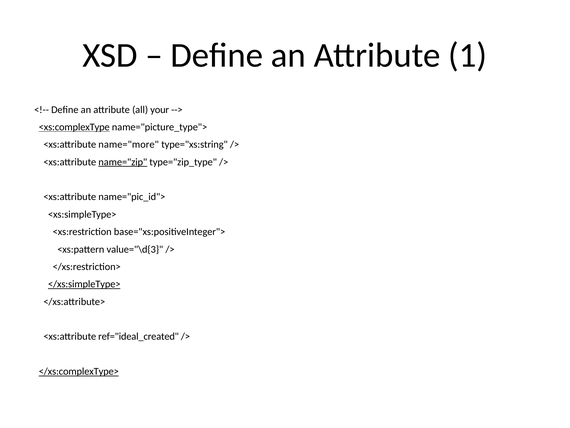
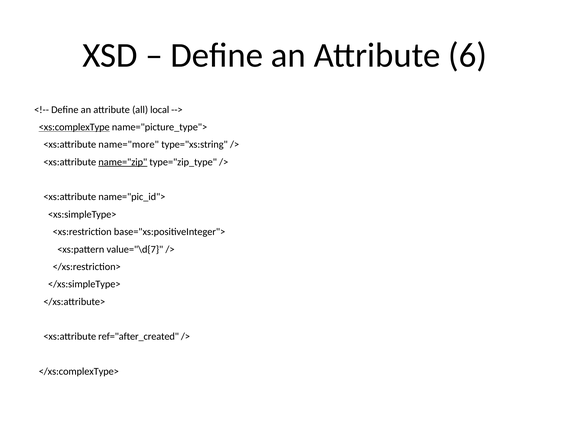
1: 1 -> 6 (468, 55)
your: your -> local (160, 110)
value="\d{3: value="\d{3 -> value="\d{7 (135, 249)
</xs:simpleType> underline: present -> none (84, 284)
ref="ideal_created: ref="ideal_created -> ref="after_created (139, 336)
</xs:complexType> underline: present -> none (79, 371)
